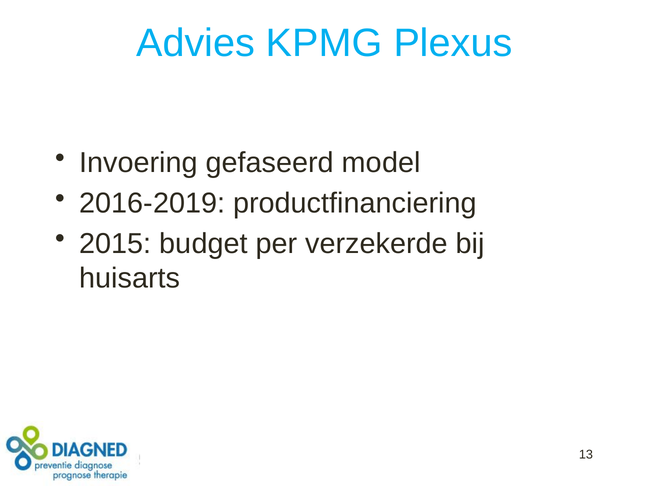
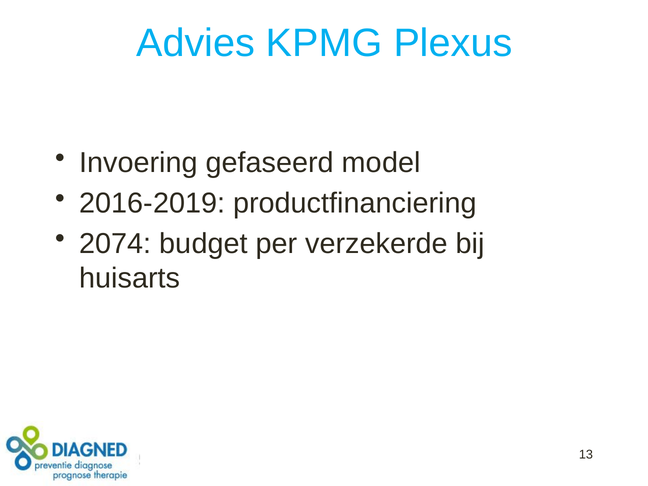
2015: 2015 -> 2074 (115, 244)
